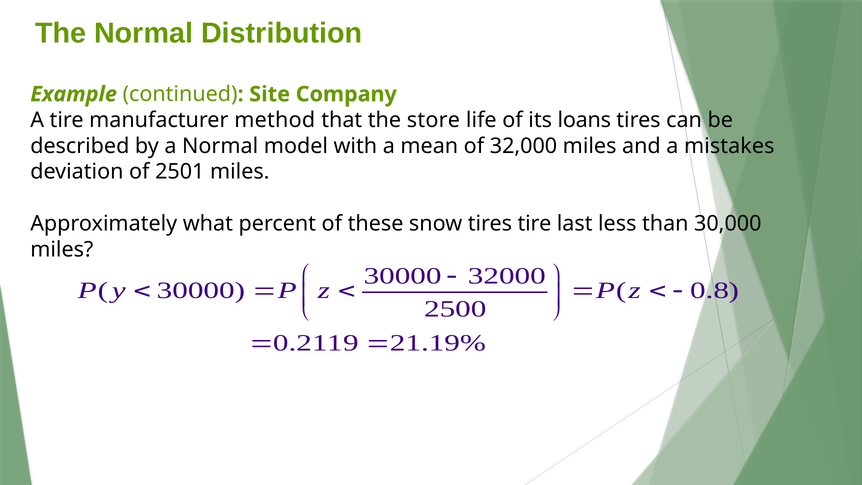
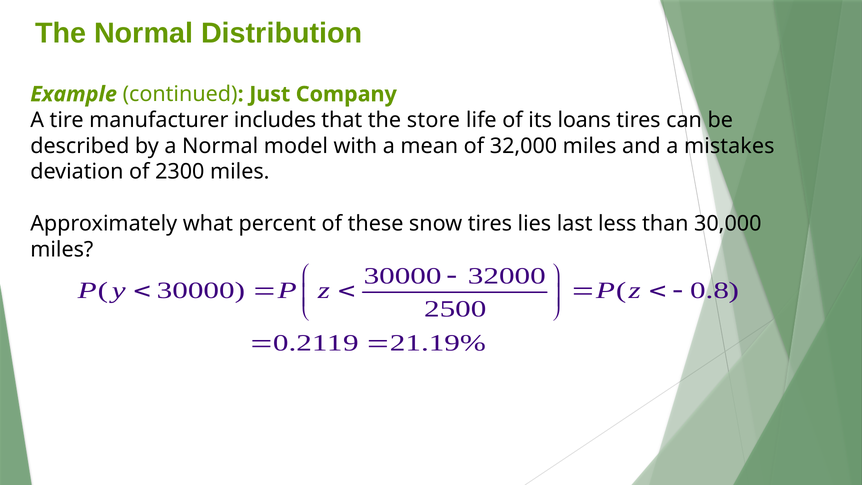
Site: Site -> Just (270, 94)
method: method -> includes (275, 120)
2501: 2501 -> 2300 (180, 172)
tires tire: tire -> lies (534, 224)
